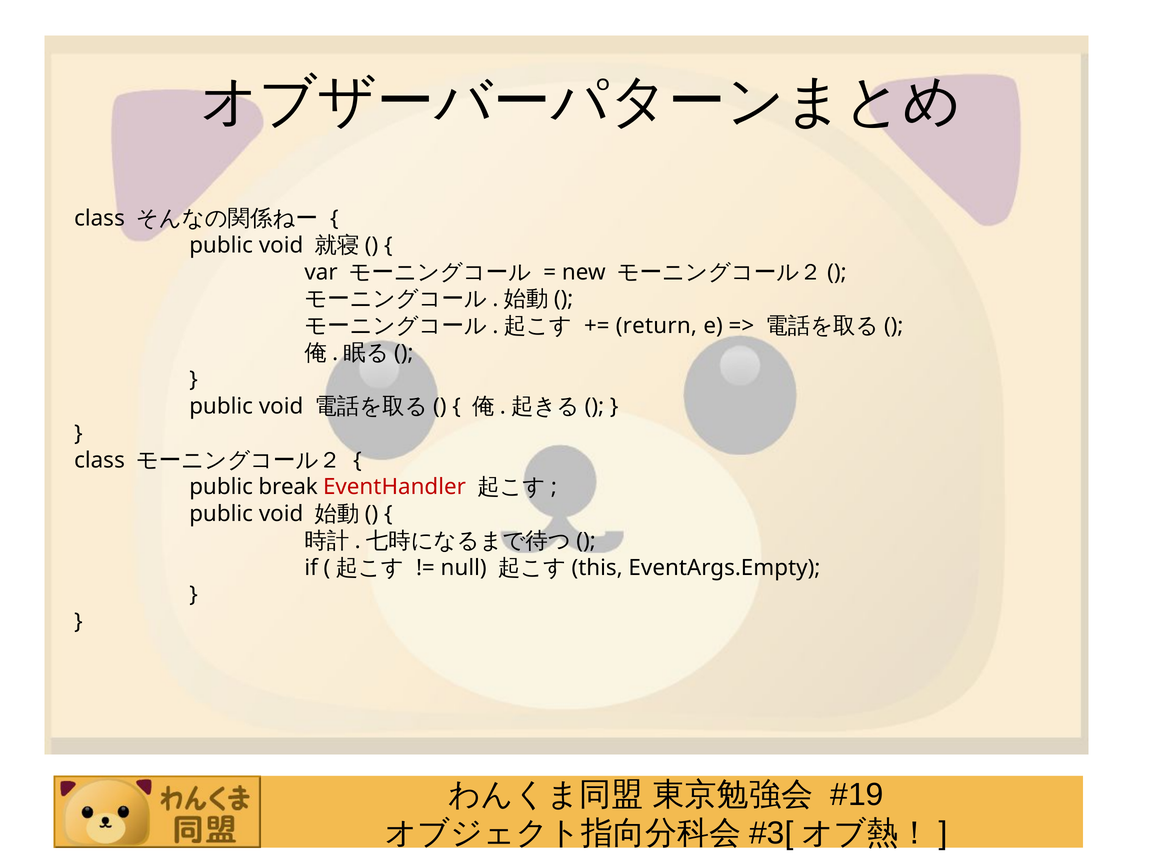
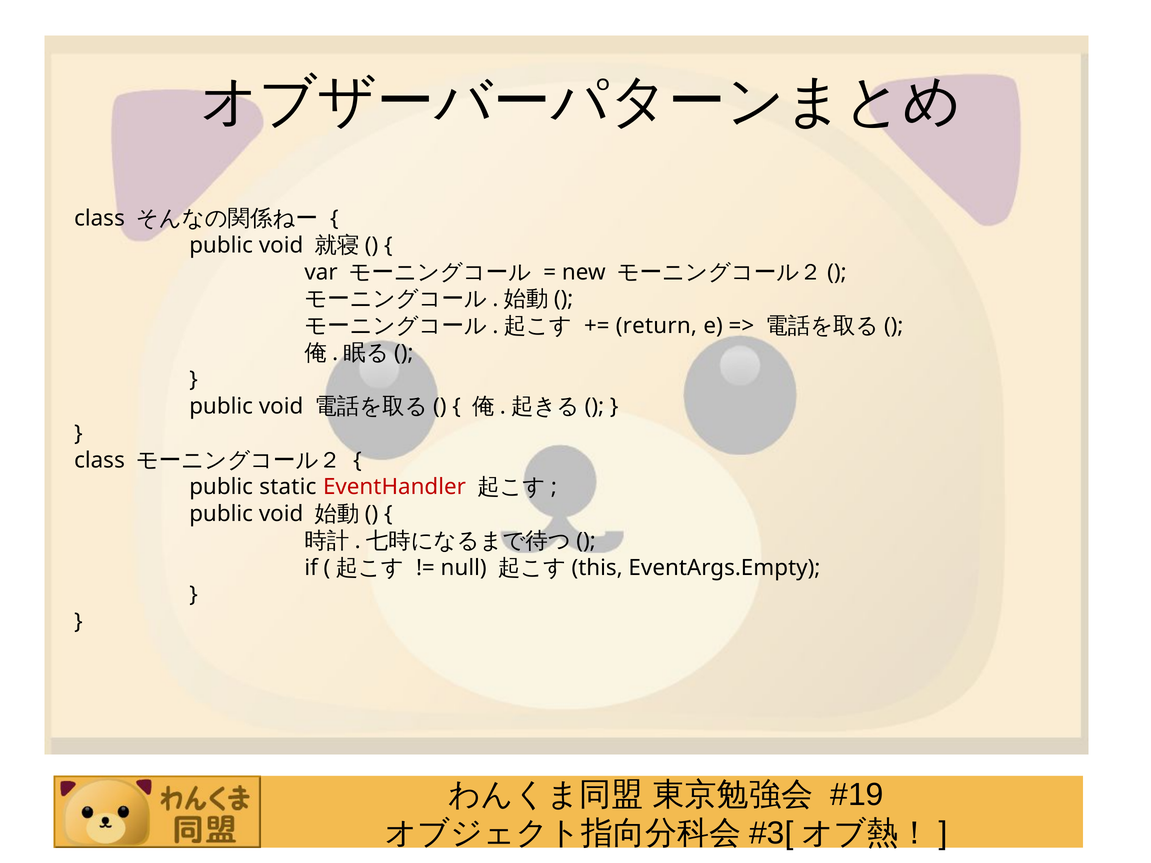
break: break -> static (288, 487)
